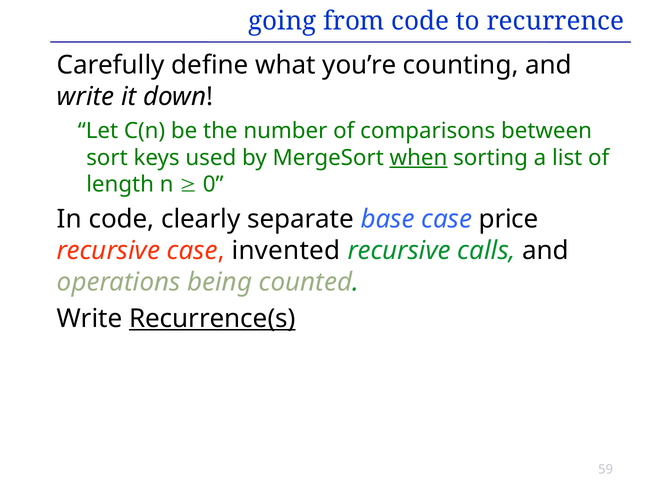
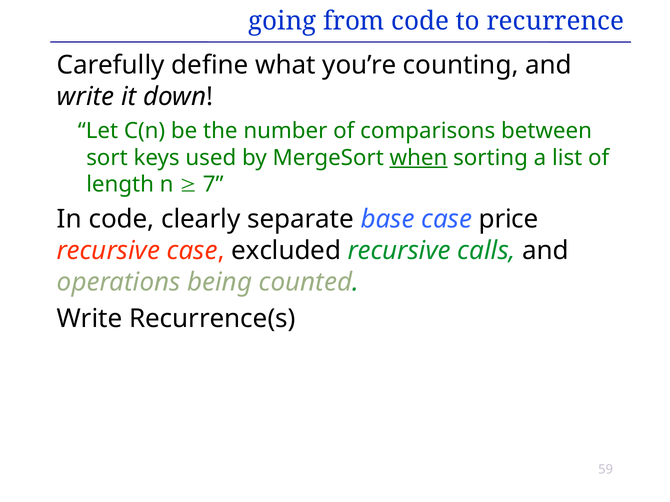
0: 0 -> 7 (213, 185)
invented: invented -> excluded (286, 251)
Recurrence(s underline: present -> none (212, 319)
